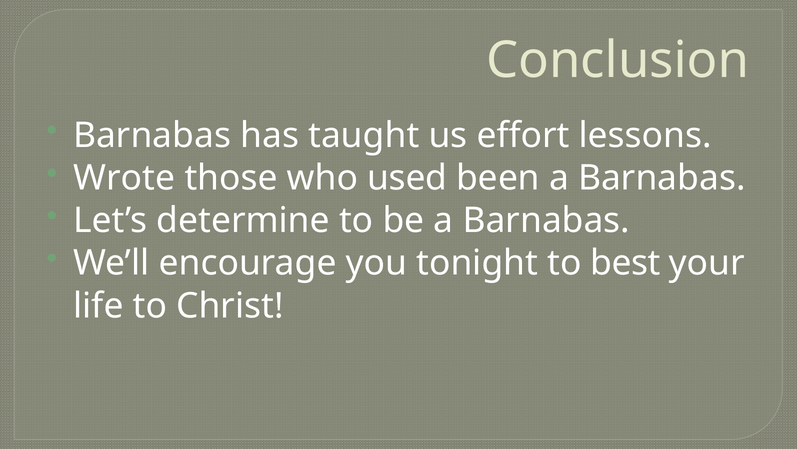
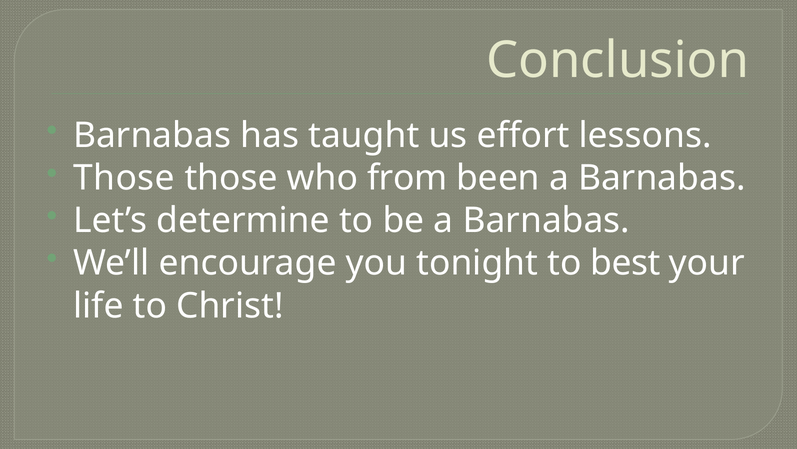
Wrote: Wrote -> Those (124, 178)
used: used -> from (407, 178)
